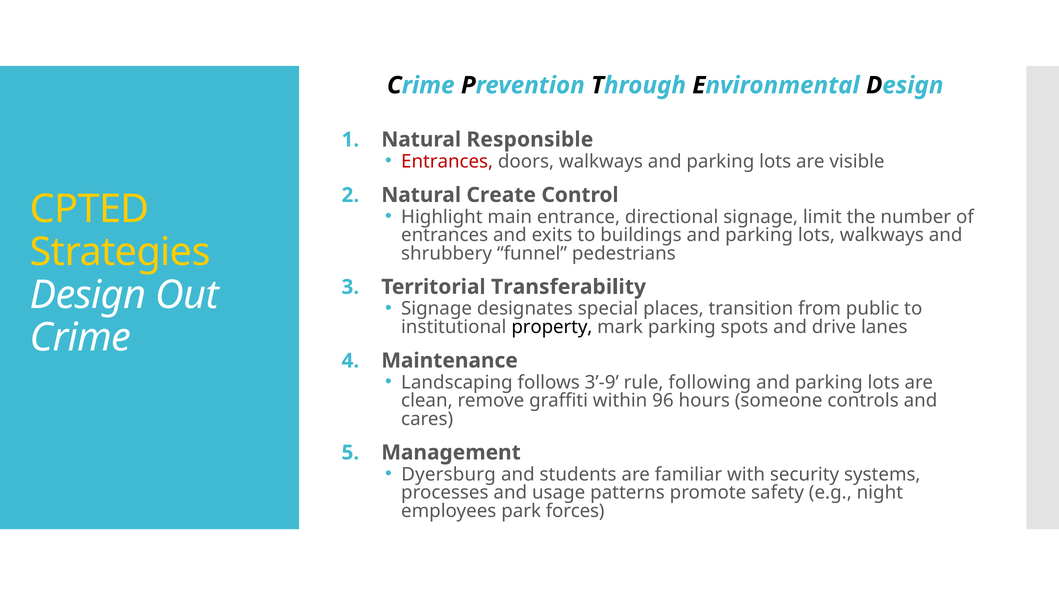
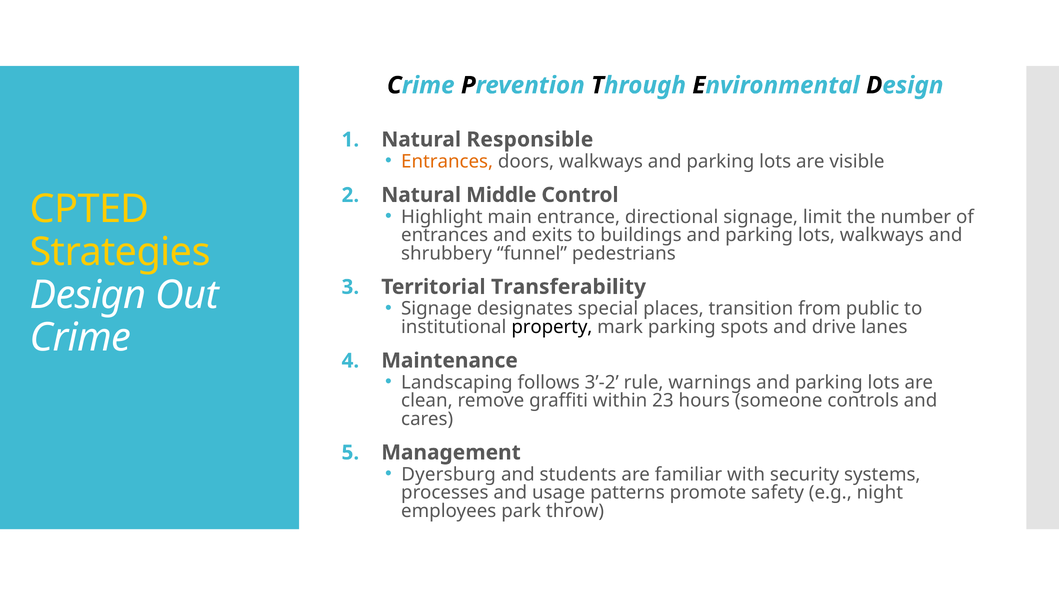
Entrances colour: red -> orange (447, 161)
Create: Create -> Middle (501, 195)
3’-9: 3’-9 -> 3’-2 (602, 382)
following: following -> warnings (710, 382)
96: 96 -> 23 (663, 400)
forces: forces -> throw (575, 511)
